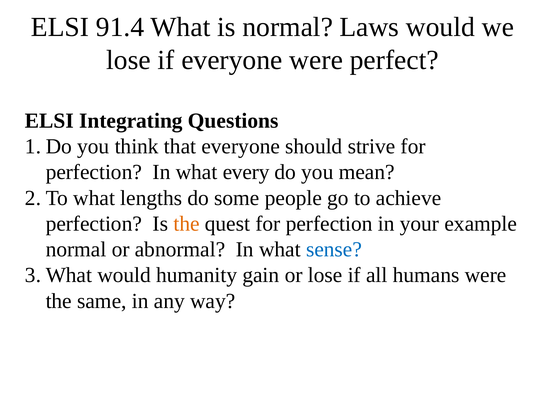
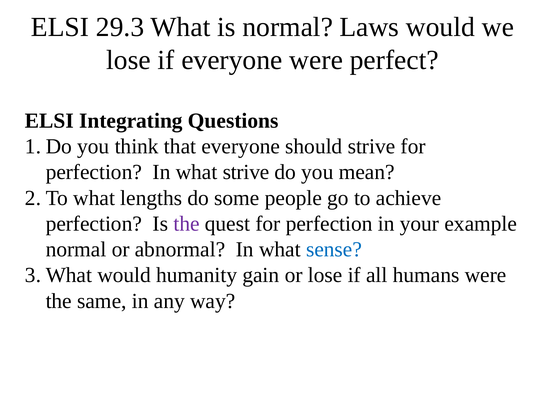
91.4: 91.4 -> 29.3 (120, 27)
what every: every -> strive (246, 172)
the colour: orange -> purple (186, 224)
